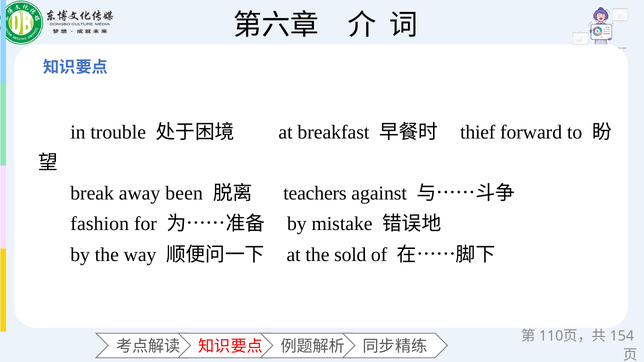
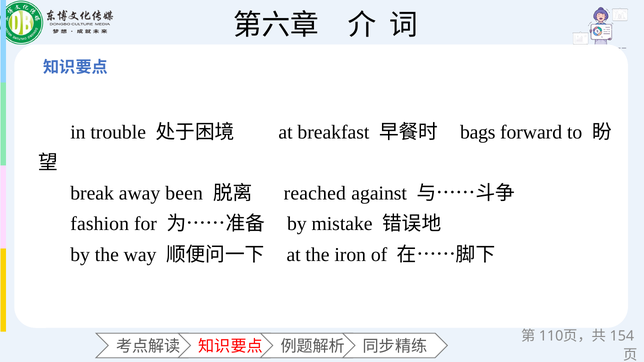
thief: thief -> bags (478, 132)
teachers: teachers -> reached (315, 194)
sold: sold -> iron (350, 255)
